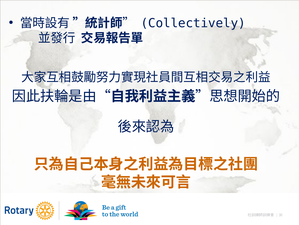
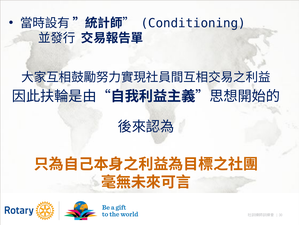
Collectively: Collectively -> Conditioning (193, 23)
